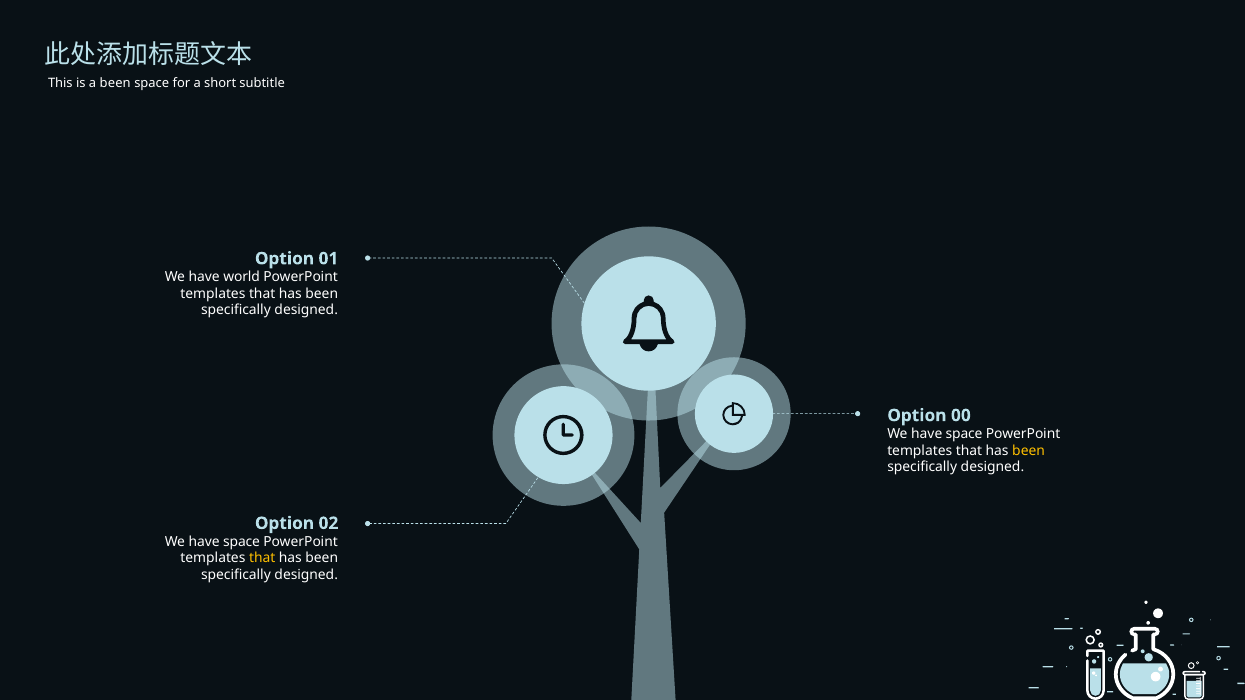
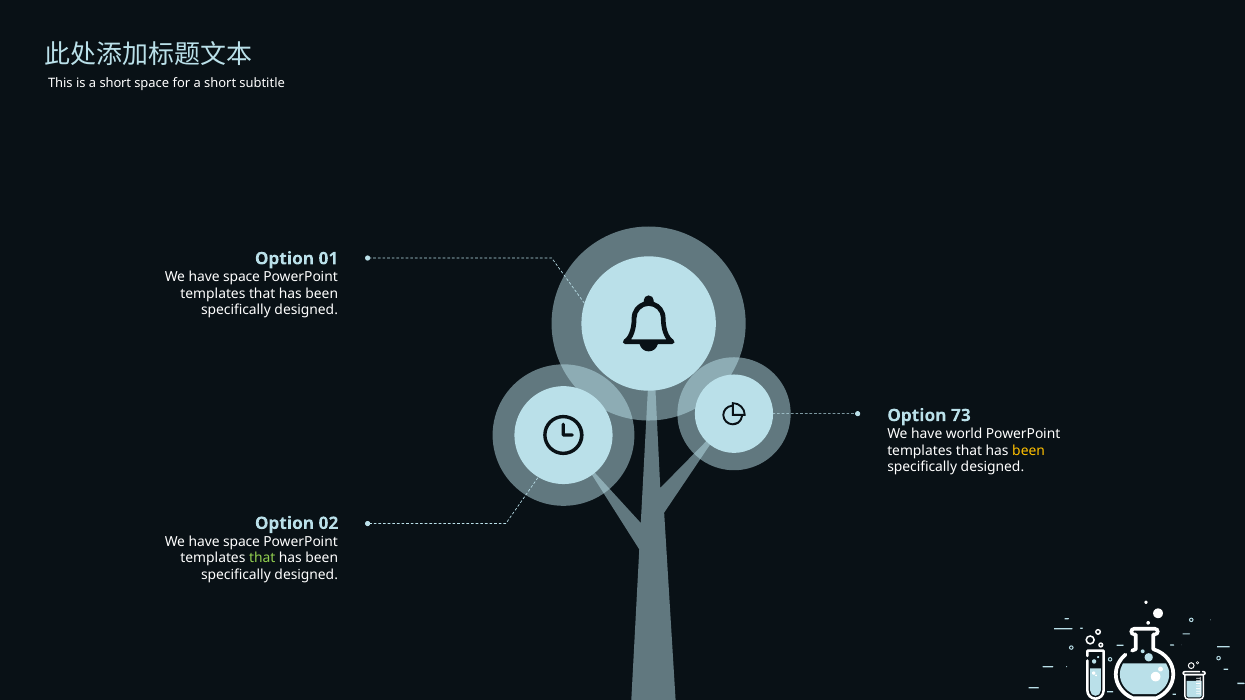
is a been: been -> short (115, 83)
world: world -> space (242, 277)
00: 00 -> 73 (961, 416)
space: space -> world (964, 434)
that colour: yellow -> light green (262, 559)
